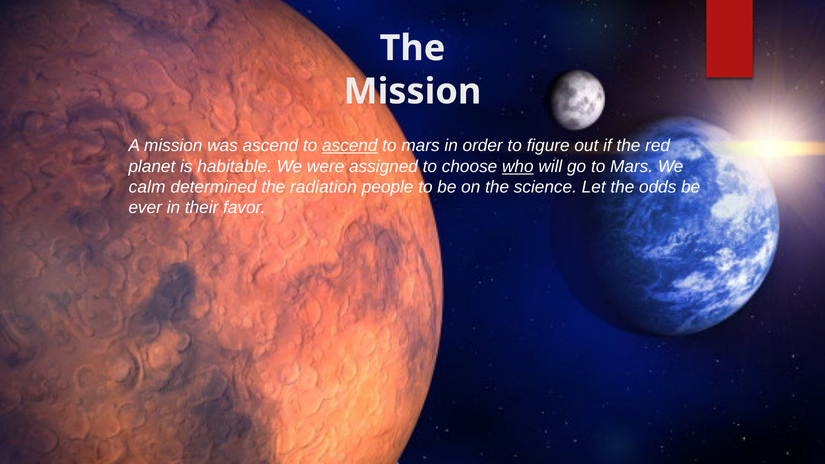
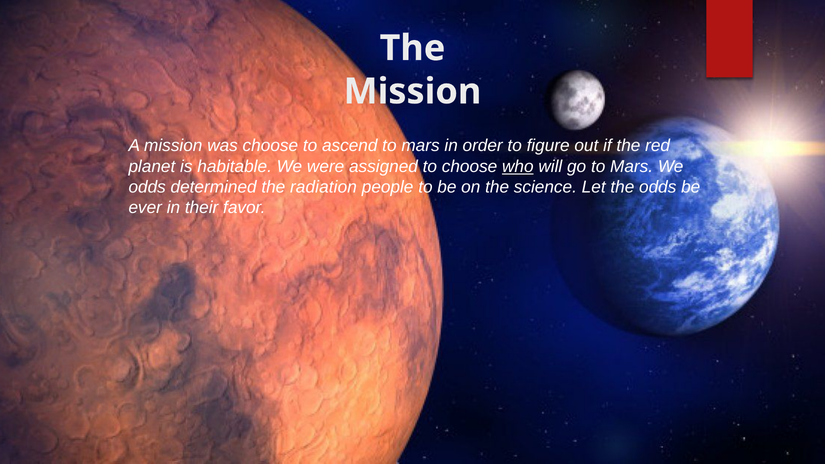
was ascend: ascend -> choose (270, 146)
ascend underline: present -> none (350, 146)
calm: calm -> odds (147, 187)
